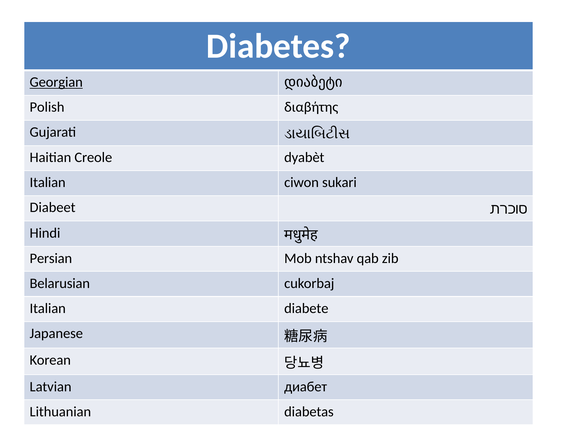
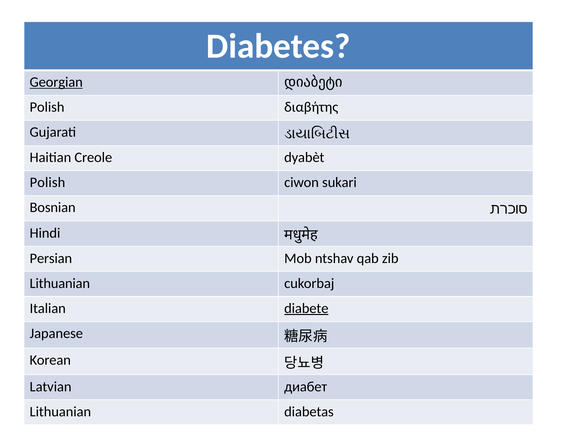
Italian: Italian -> Polish (48, 183)
Diabeet: Diabeet -> Bosnian (53, 208)
Belarusian: Belarusian -> Lithuanian (60, 283)
diabete underline: none -> present (306, 308)
